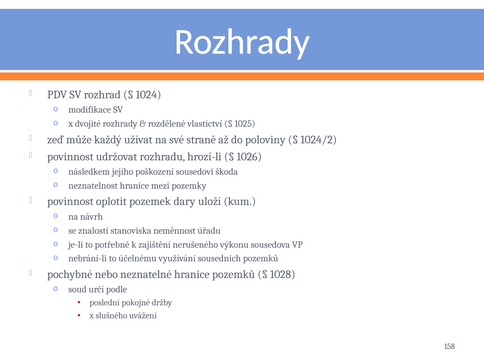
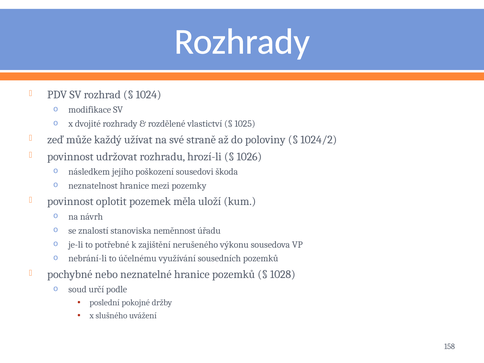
dary: dary -> měla (185, 202)
